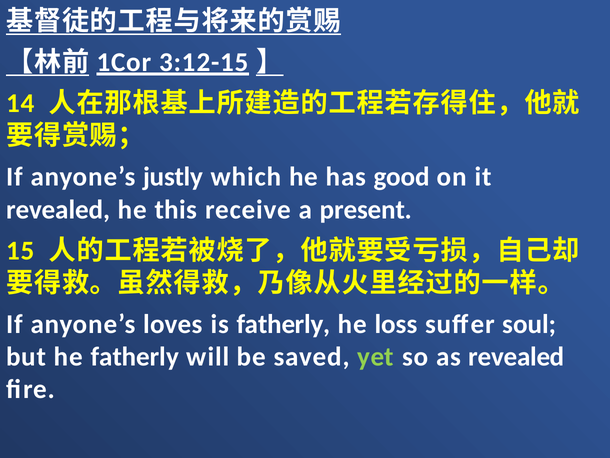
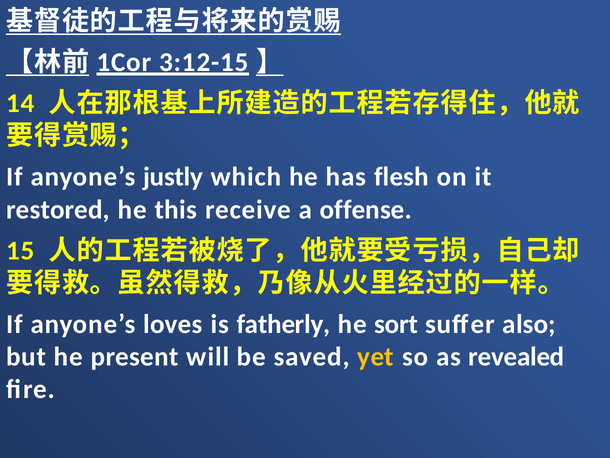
good: good -> flesh (401, 177)
revealed: revealed -> restored (58, 209)
present: present -> offense (366, 209)
loss: loss -> sort (396, 324)
soul: soul -> also (529, 324)
he fatherly: fatherly -> present (135, 356)
yet colour: light green -> yellow (376, 356)
